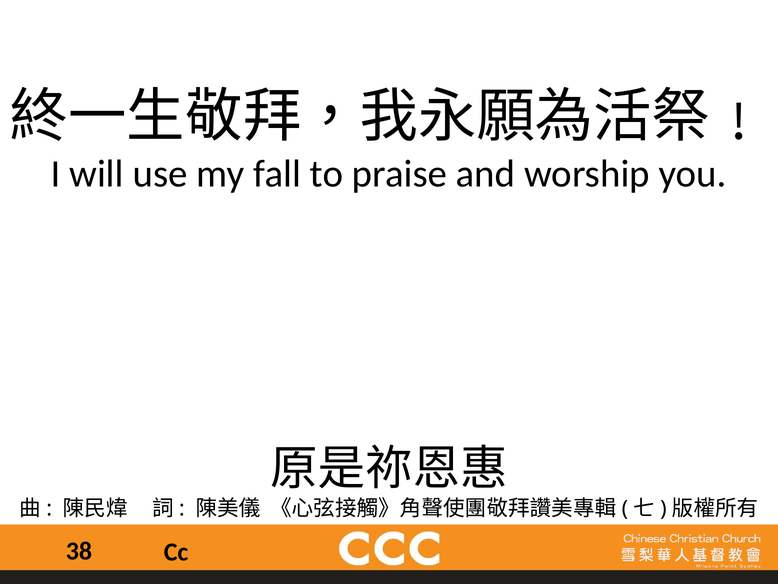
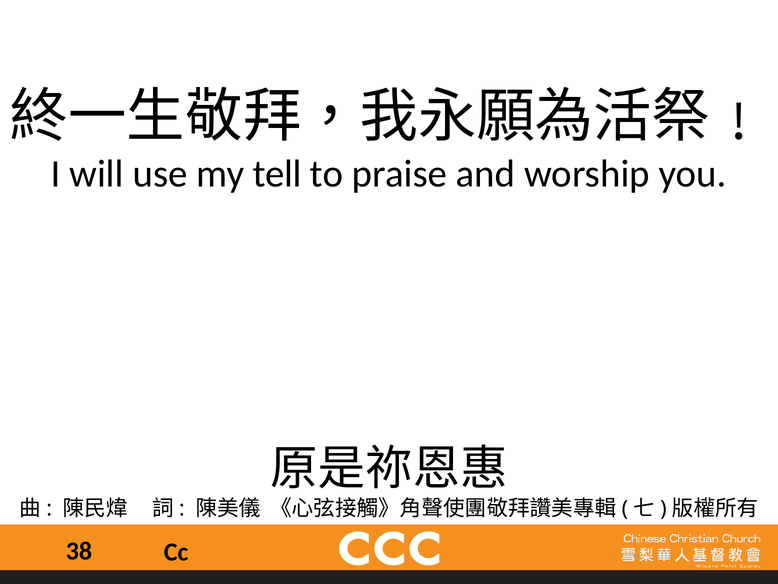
fall: fall -> tell (277, 174)
